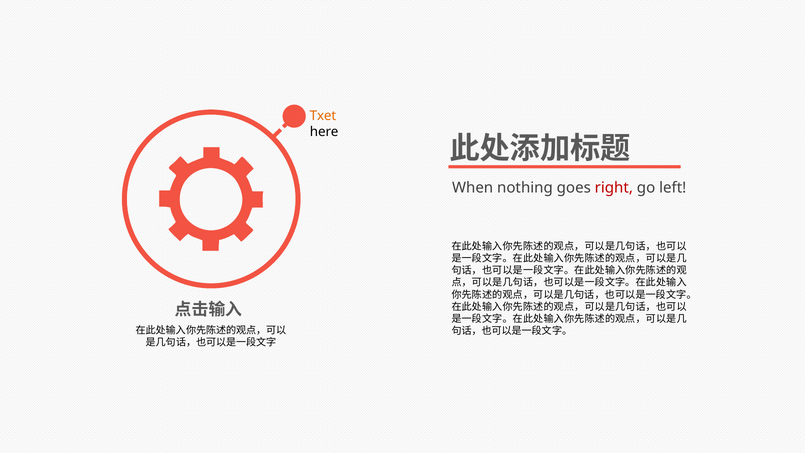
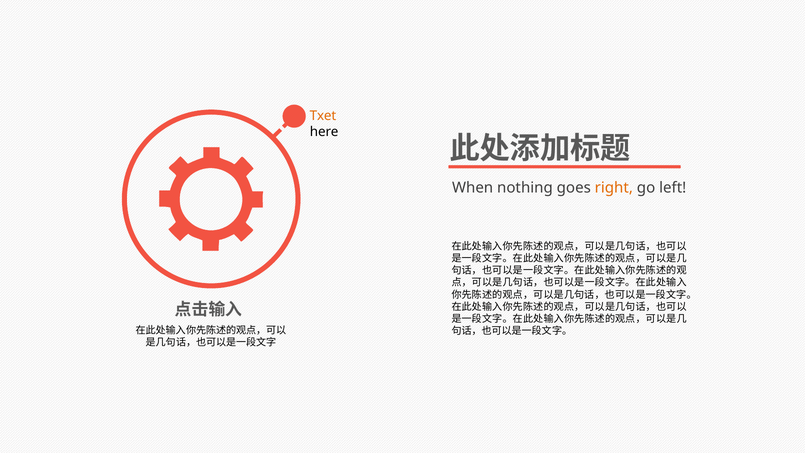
right colour: red -> orange (614, 188)
